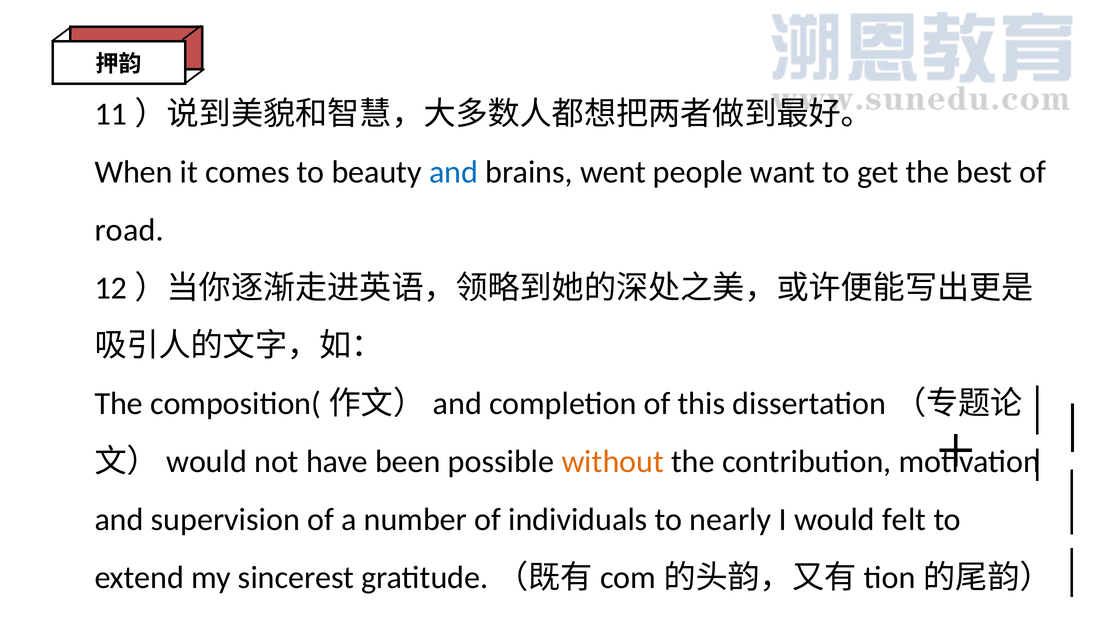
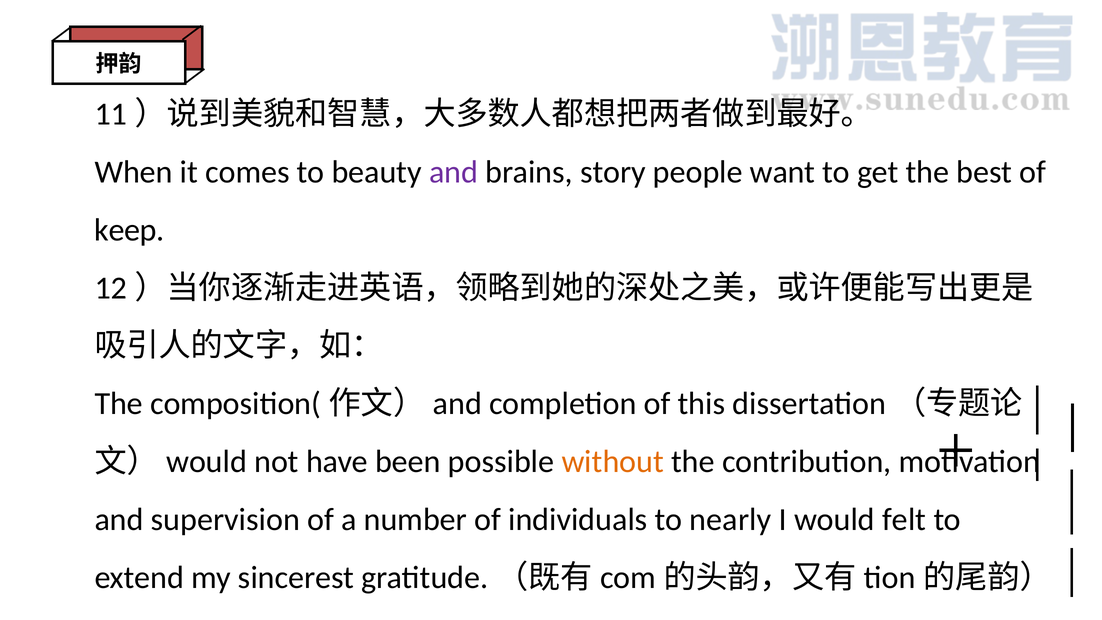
and colour: blue -> purple (454, 172)
went: went -> story (613, 172)
road: road -> keep (129, 230)
